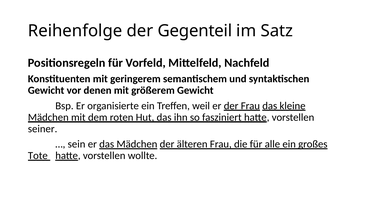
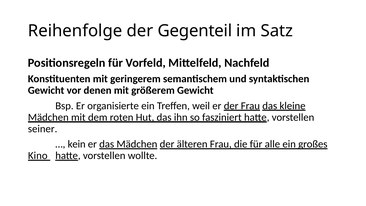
sein: sein -> kein (77, 144)
Tote: Tote -> Kino (38, 156)
